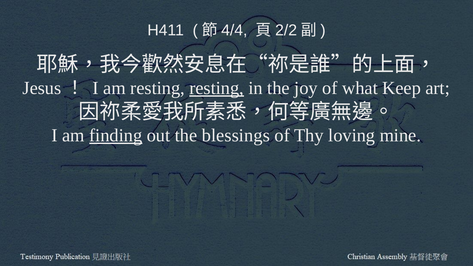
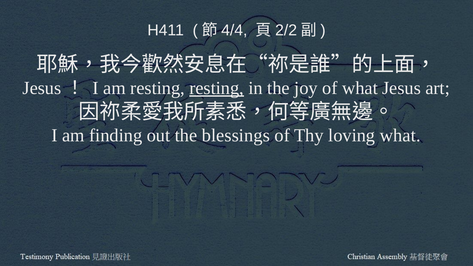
what Keep: Keep -> Jesus (401, 88)
finding underline: present -> none (116, 135)
loving mine: mine -> what (400, 135)
